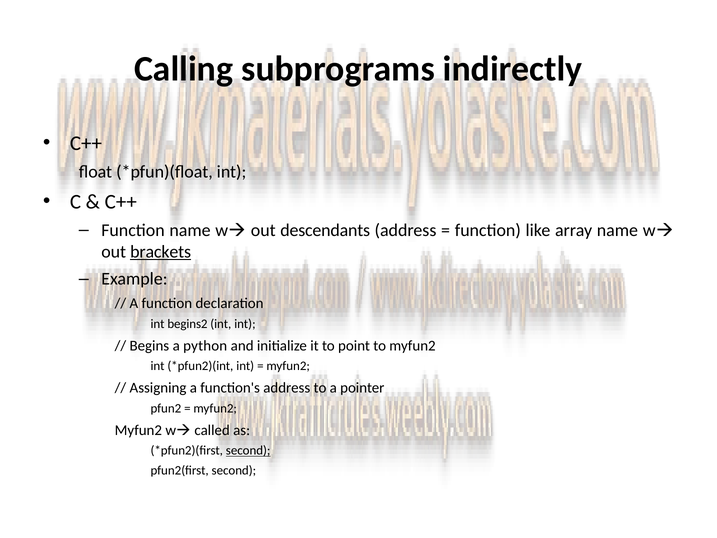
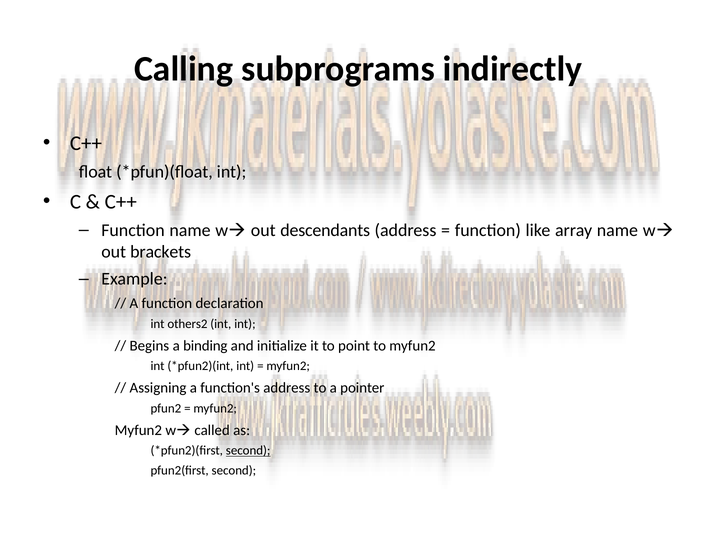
brackets underline: present -> none (161, 252)
begins2: begins2 -> others2 (187, 324)
python: python -> binding (205, 345)
